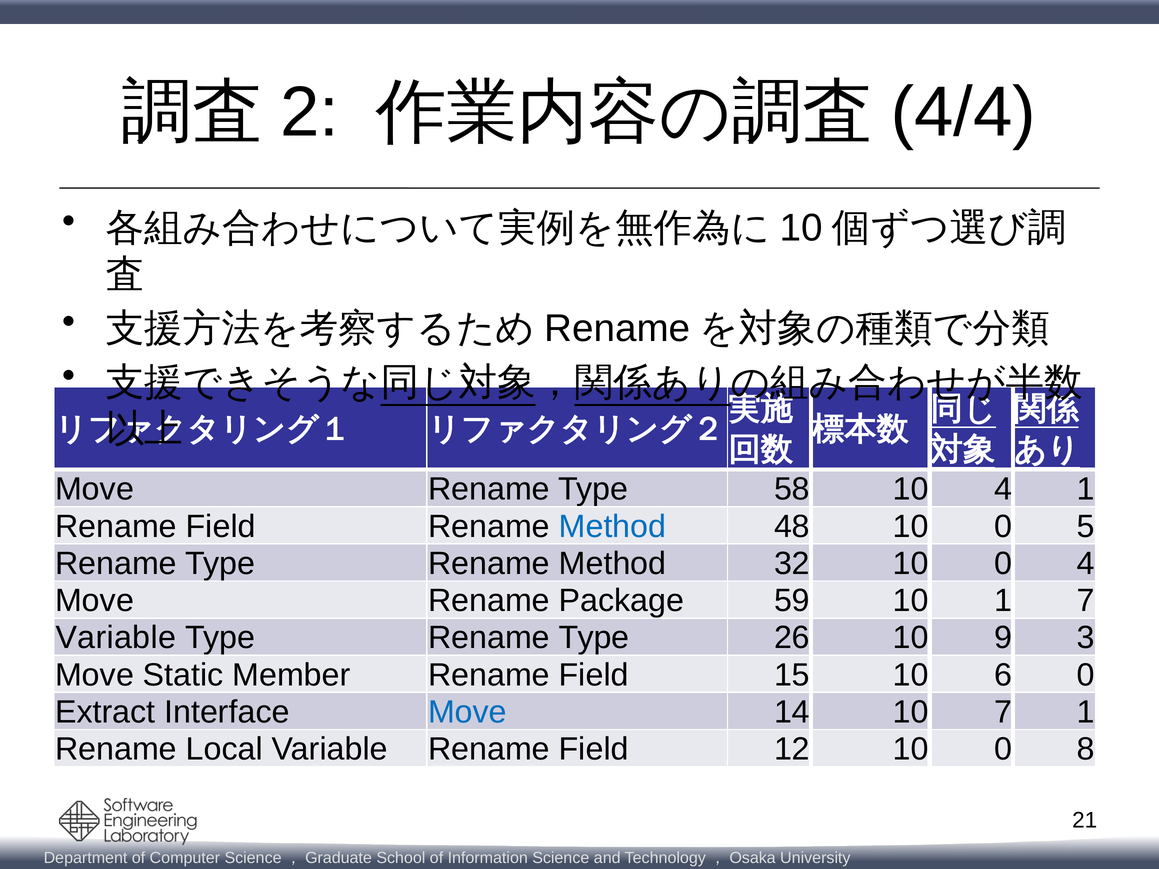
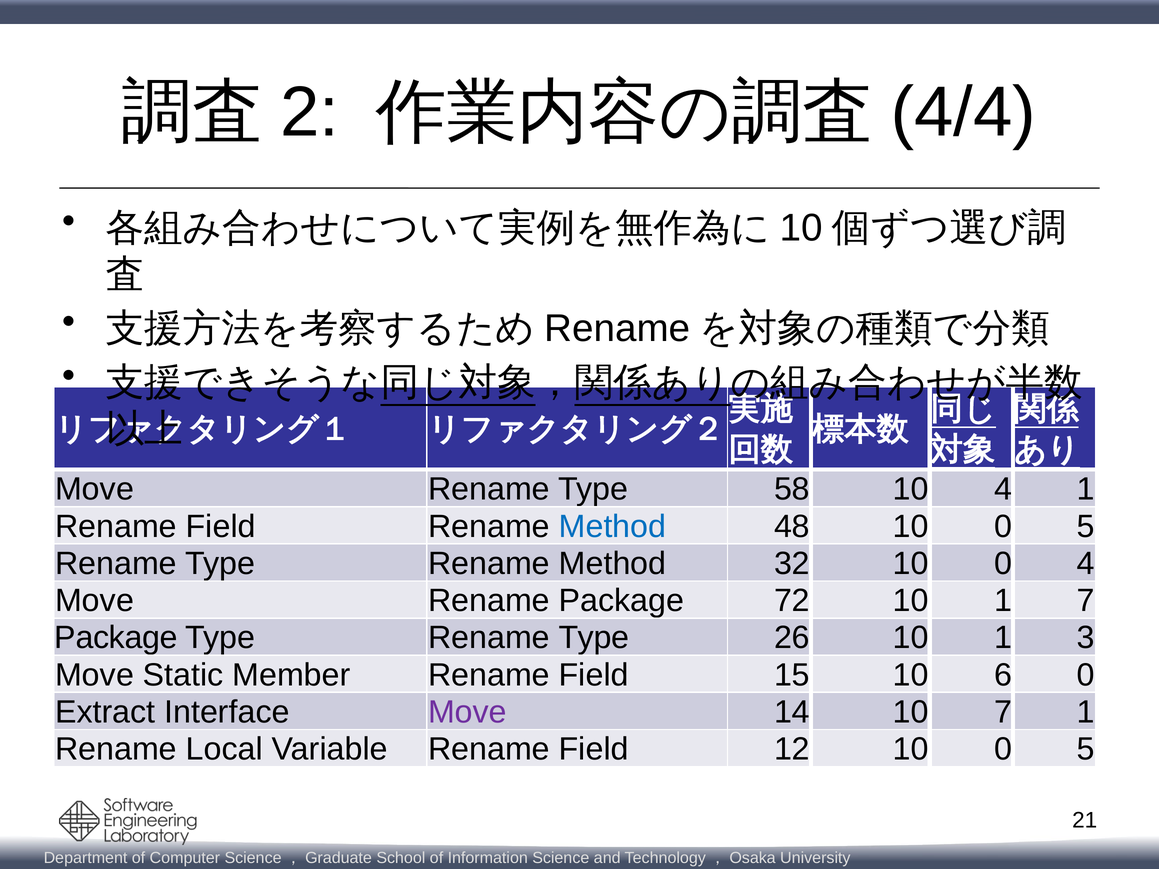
59: 59 -> 72 (792, 601)
Variable: Variable -> Package (116, 638)
26 10 9: 9 -> 1 (1003, 638)
Move colour: blue -> purple (467, 712)
12 10 0 8: 8 -> 5 (1086, 749)
